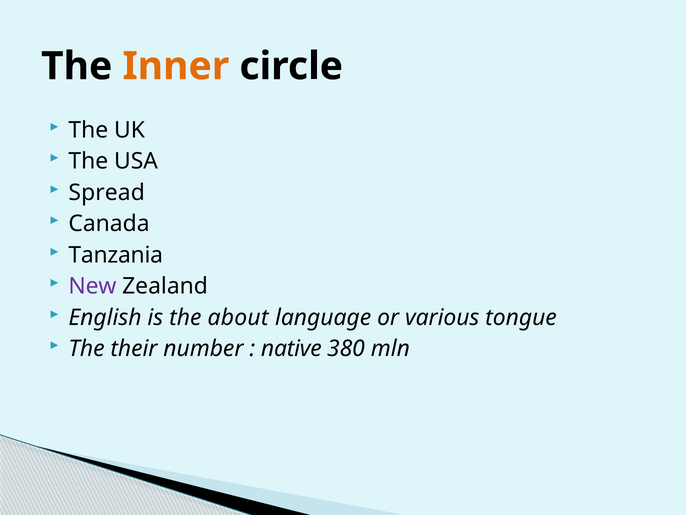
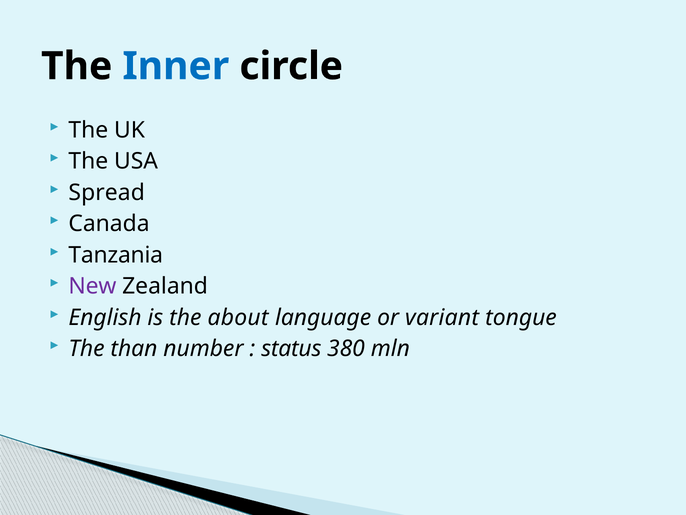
Inner colour: orange -> blue (176, 66)
various: various -> variant (442, 317)
their: their -> than (134, 349)
native: native -> status (291, 349)
